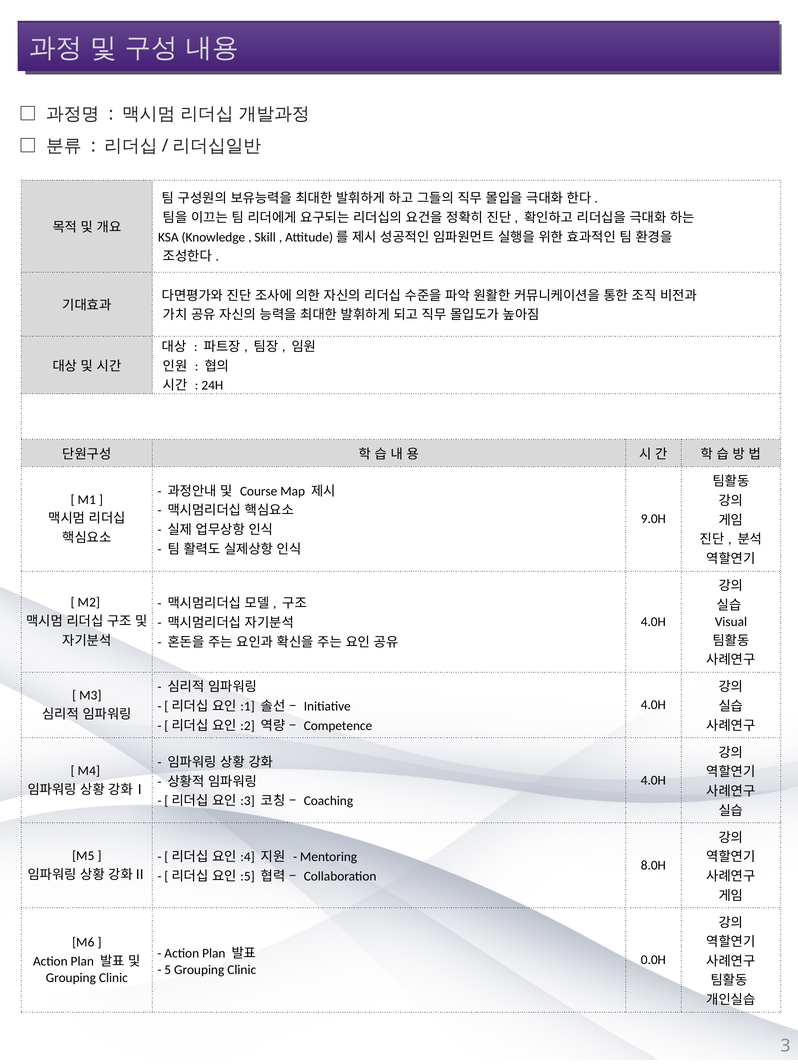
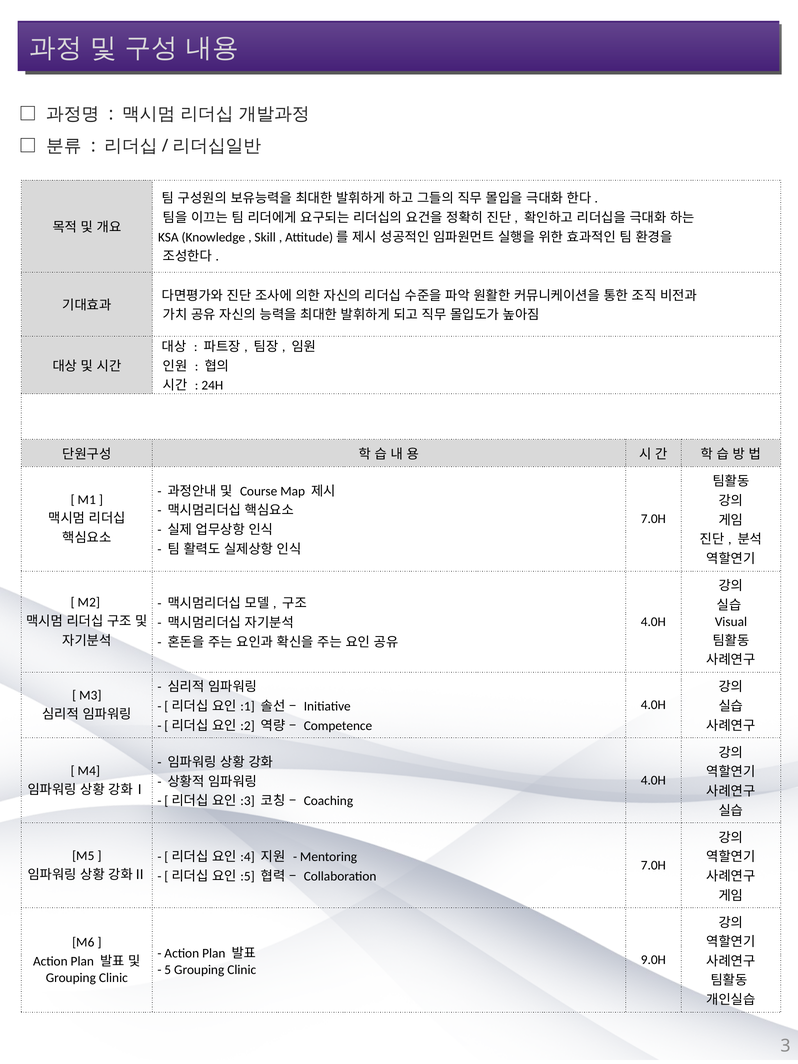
9.0H: 9.0H -> 7.0H (653, 519)
8.0H: 8.0H -> 7.0H (653, 865)
0.0H: 0.0H -> 9.0H (653, 960)
